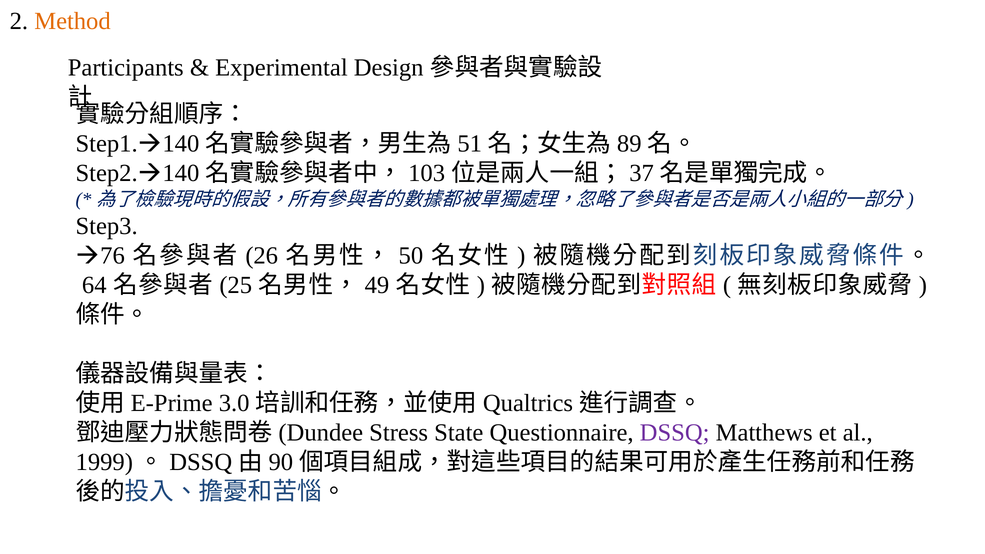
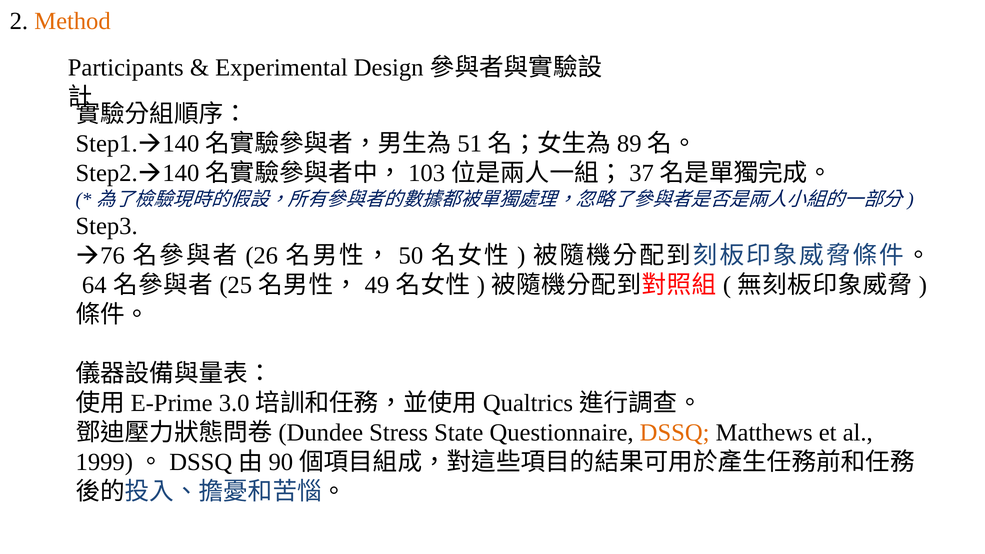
DSSQ colour: purple -> orange (675, 433)
